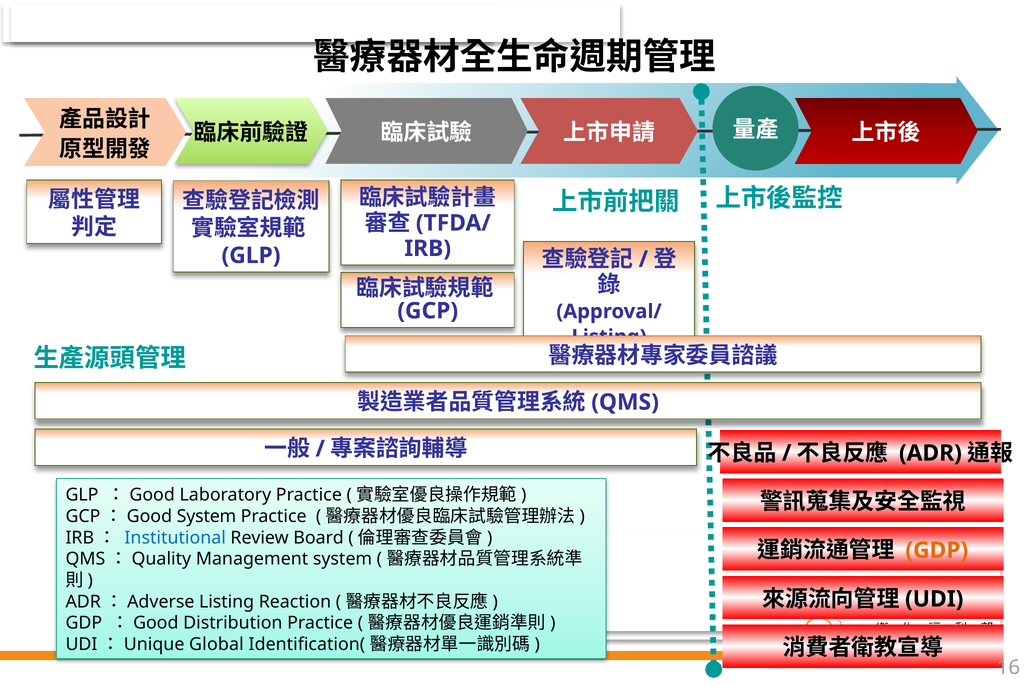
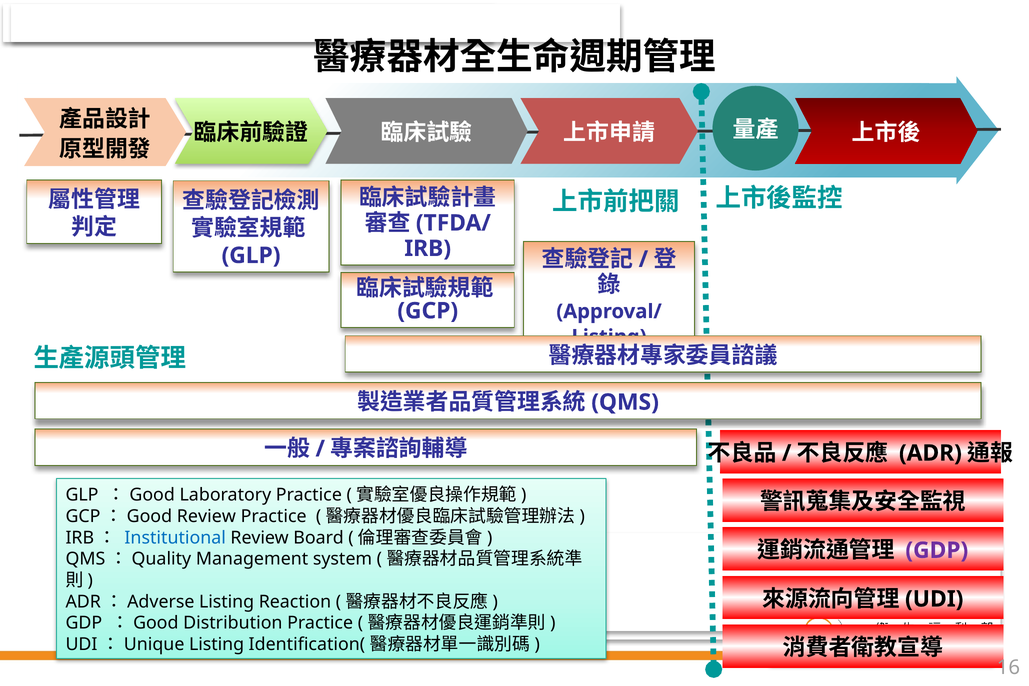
GCP：Good System: System -> Review (206, 516)
GDP colour: orange -> purple (937, 550)
UDI：Unique Global: Global -> Listing (217, 644)
